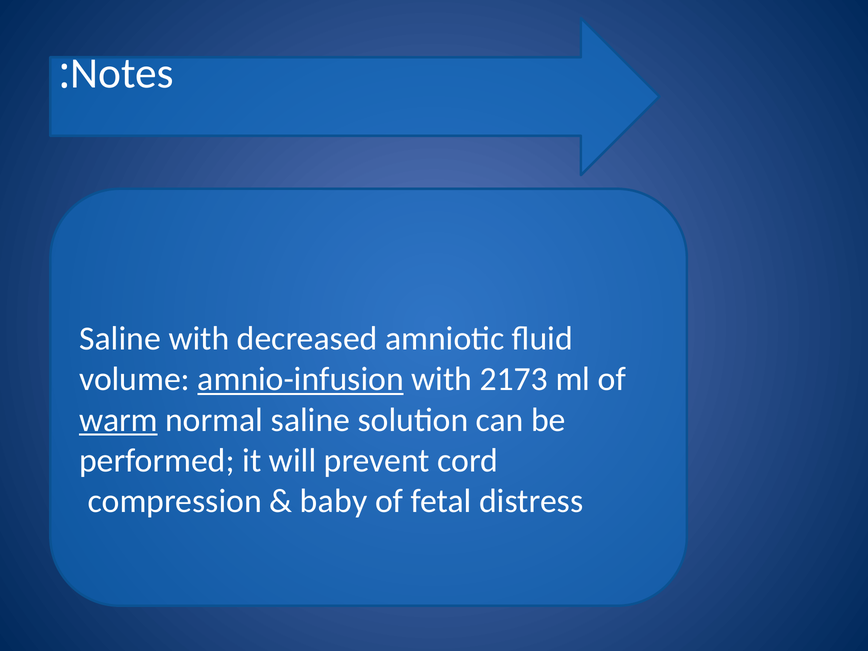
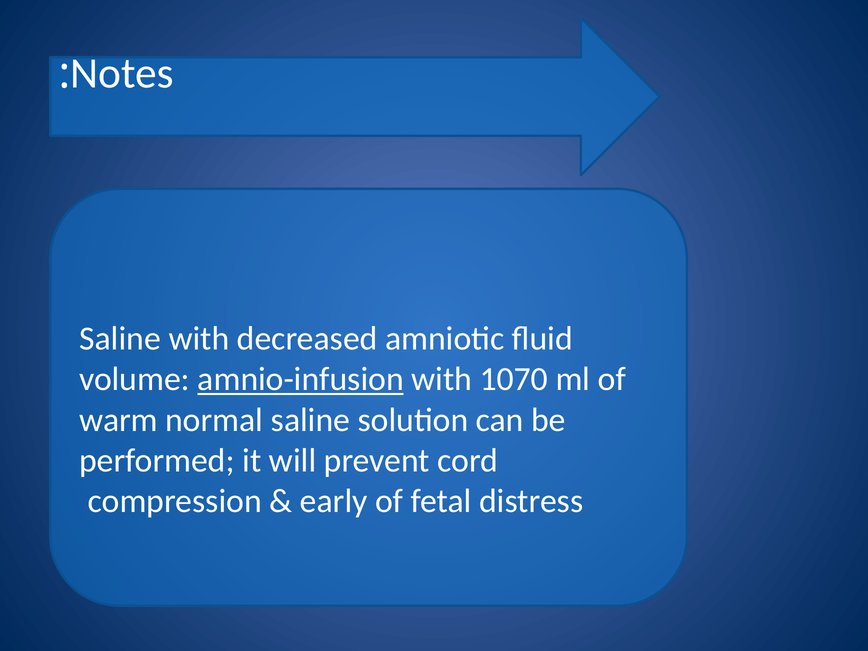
2173: 2173 -> 1070 (514, 379)
warm underline: present -> none (118, 420)
baby: baby -> early (334, 501)
